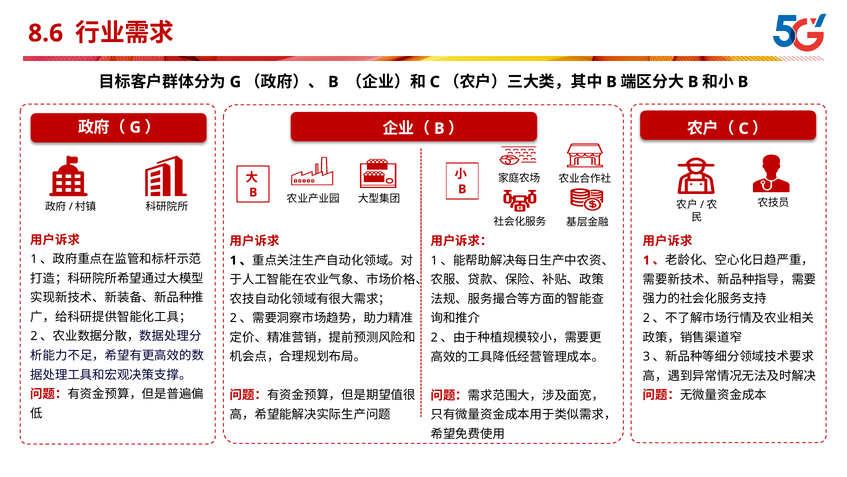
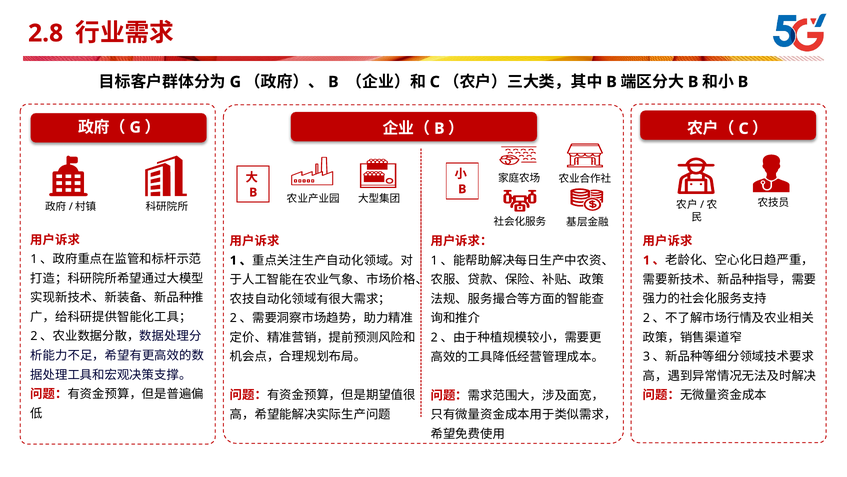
8.6: 8.6 -> 2.8 (46, 33)
